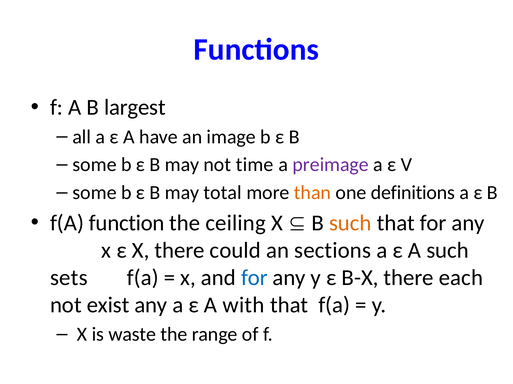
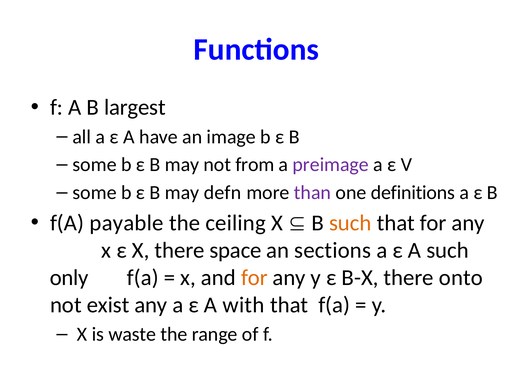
time: time -> from (255, 165)
total: total -> defn (223, 193)
than colour: orange -> purple (312, 193)
function: function -> payable (127, 223)
could: could -> space (235, 251)
sets: sets -> only (69, 278)
for colour: blue -> orange (254, 278)
each: each -> onto (461, 278)
